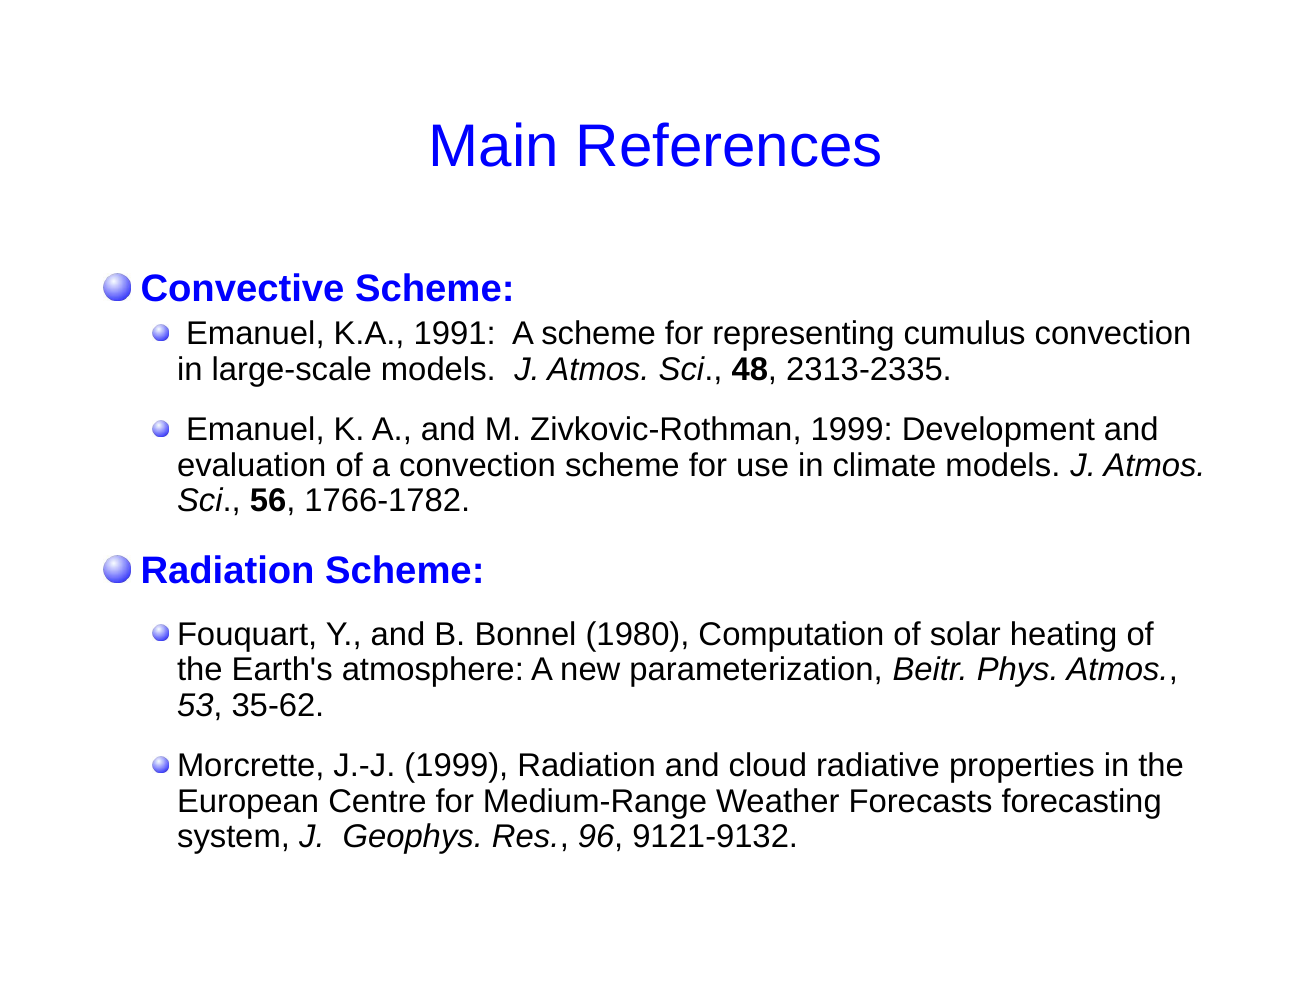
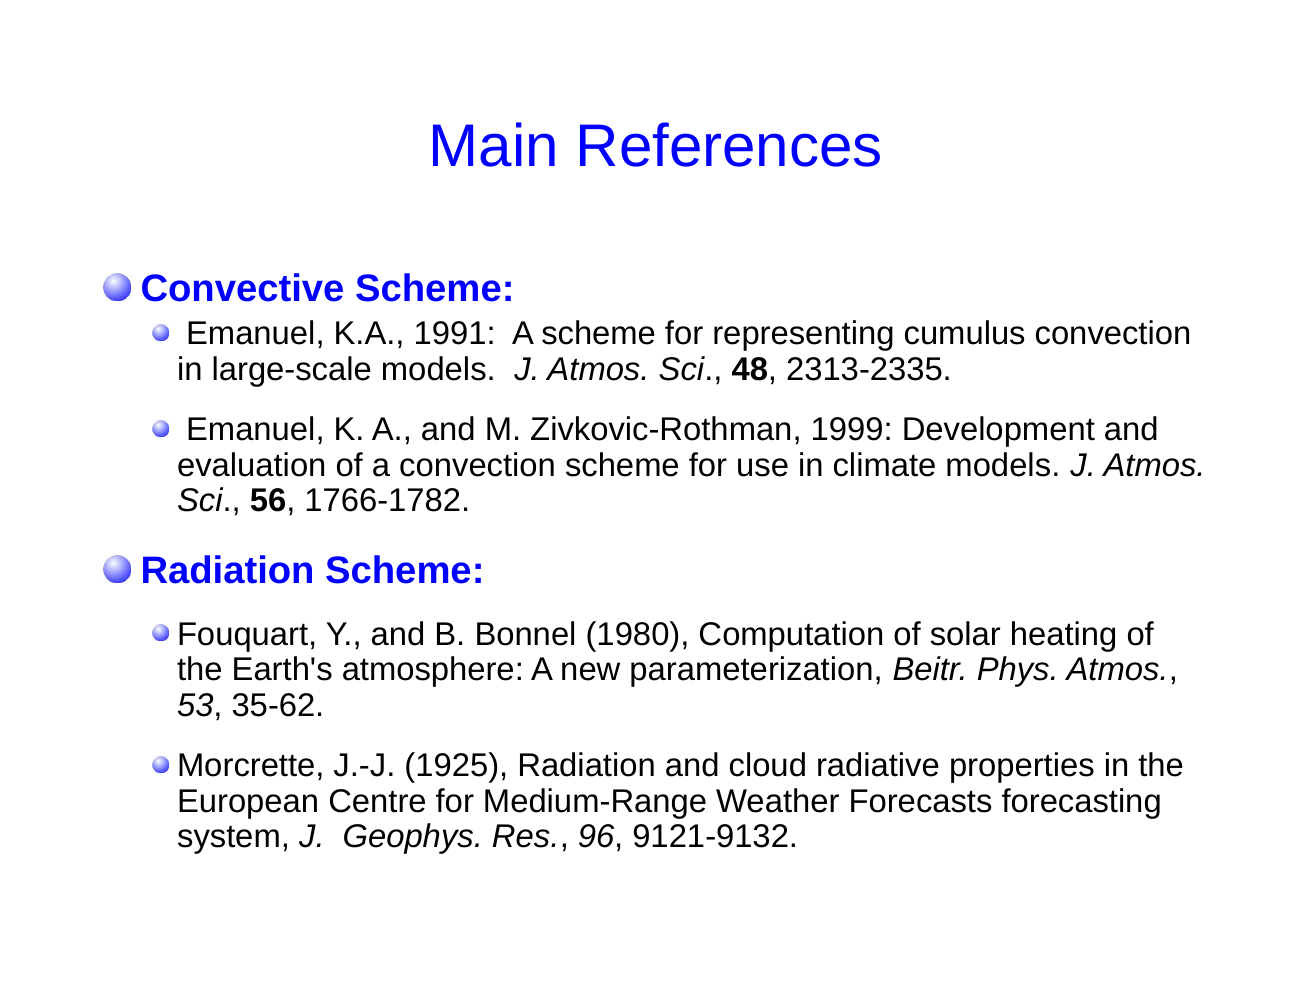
J.-J 1999: 1999 -> 1925 (456, 766)
